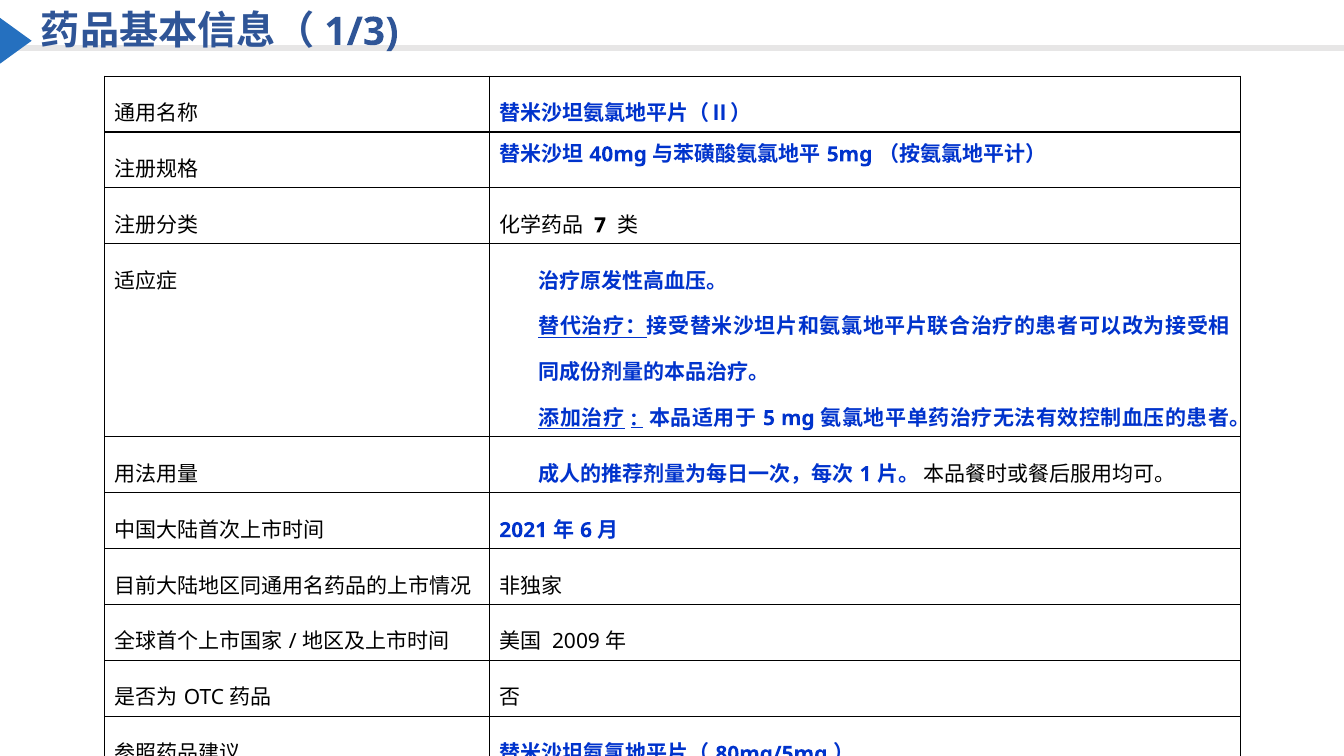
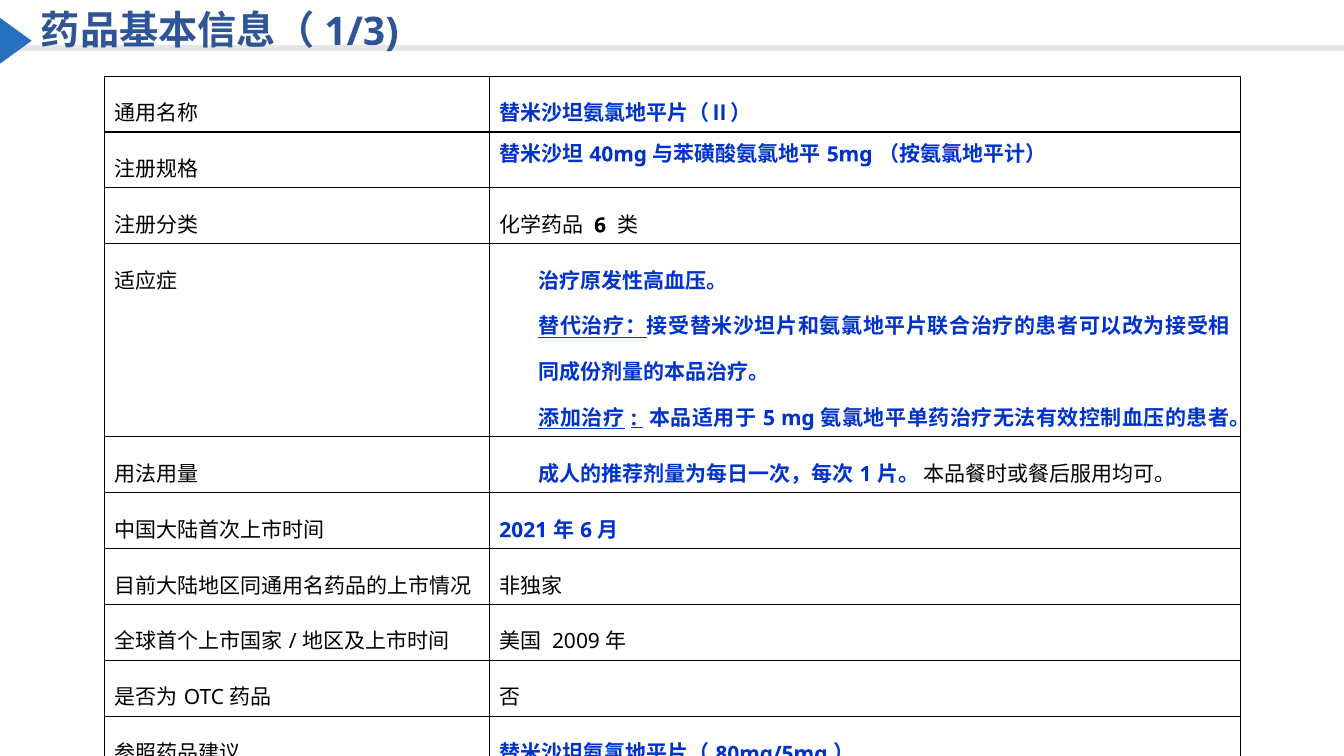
7: 7 -> 6 (600, 225)
